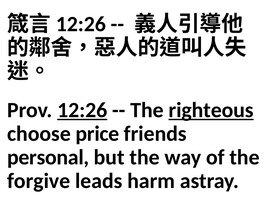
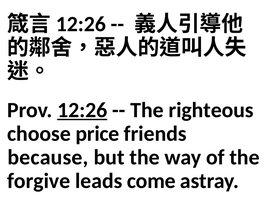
righteous underline: present -> none (211, 110)
personal: personal -> because (48, 157)
harm: harm -> come (151, 180)
